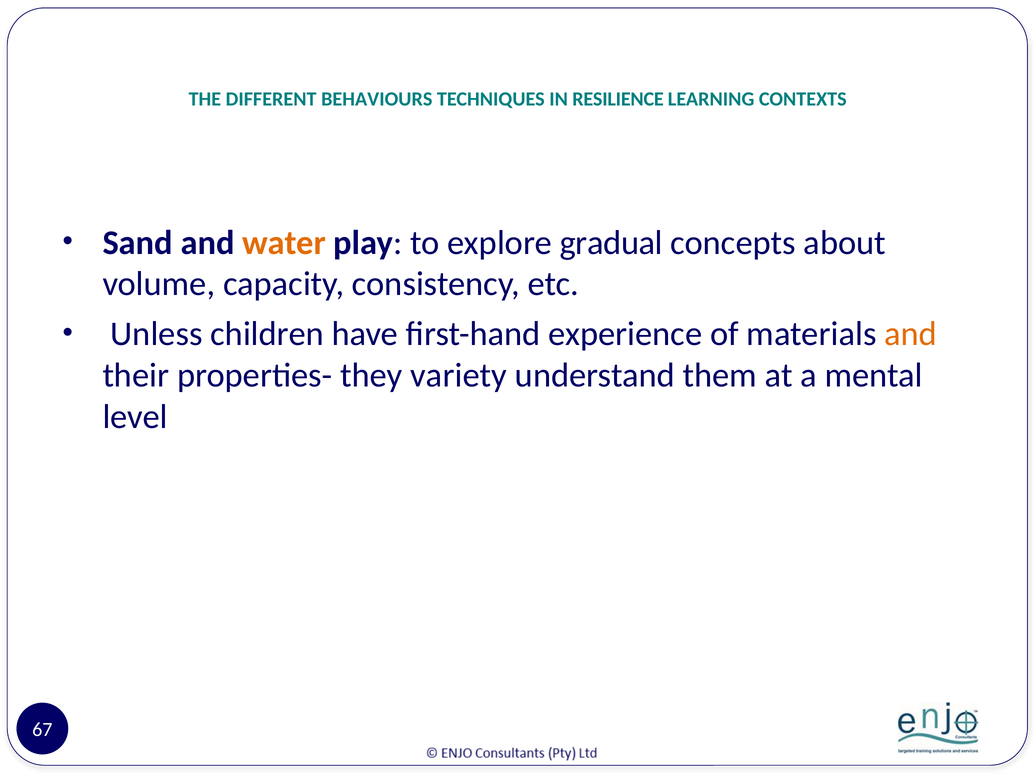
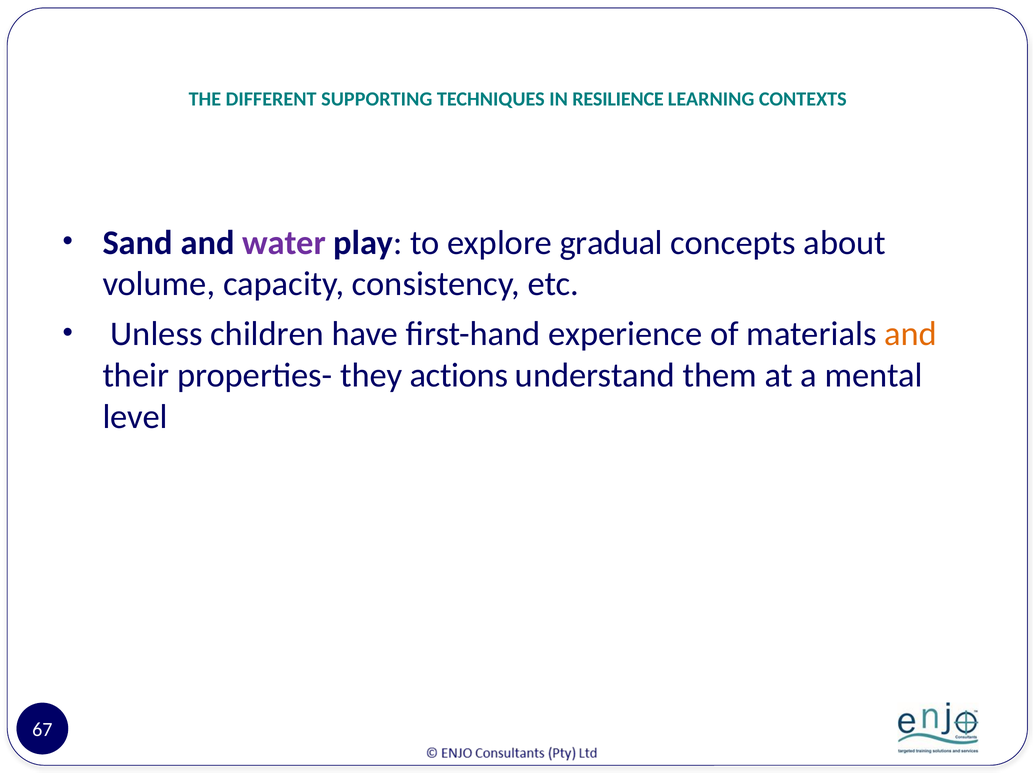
BEHAVIOURS: BEHAVIOURS -> SUPPORTING (377, 99)
water colour: orange -> purple (284, 243)
variety: variety -> actions (459, 375)
